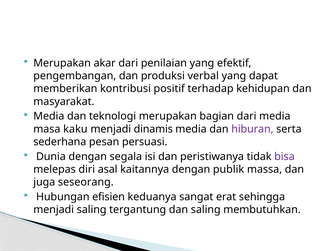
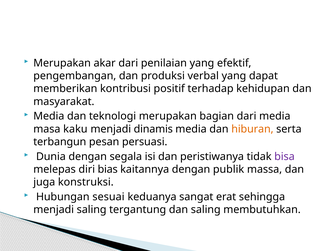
hiburan colour: purple -> orange (252, 129)
sederhana: sederhana -> terbangun (60, 142)
asal: asal -> bias (108, 169)
seseorang: seseorang -> konstruksi (86, 182)
efisien: efisien -> sesuai (108, 196)
